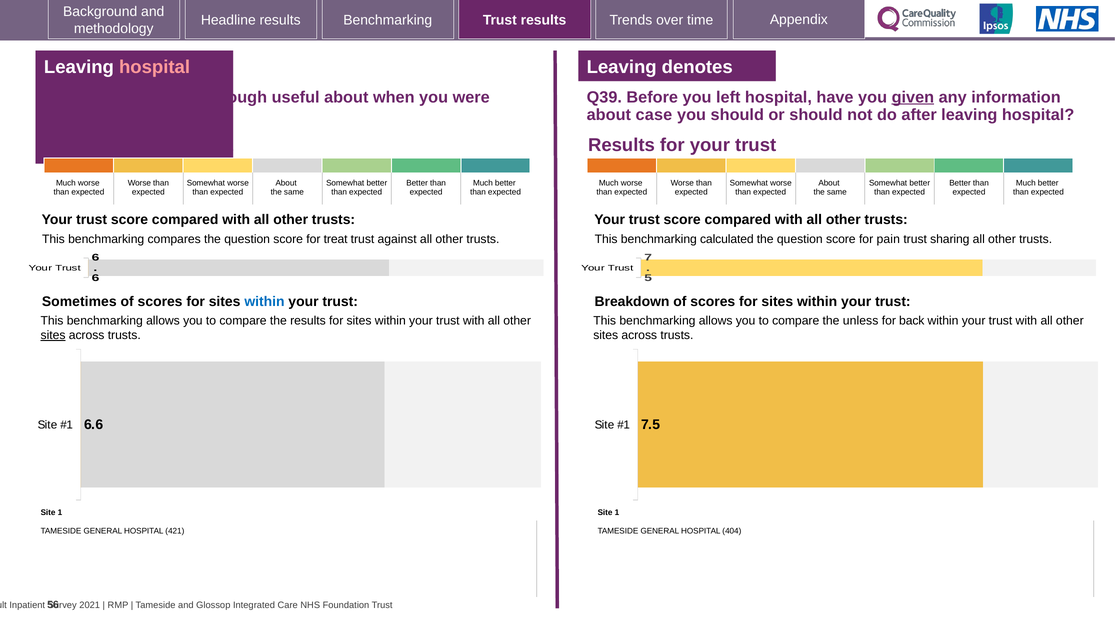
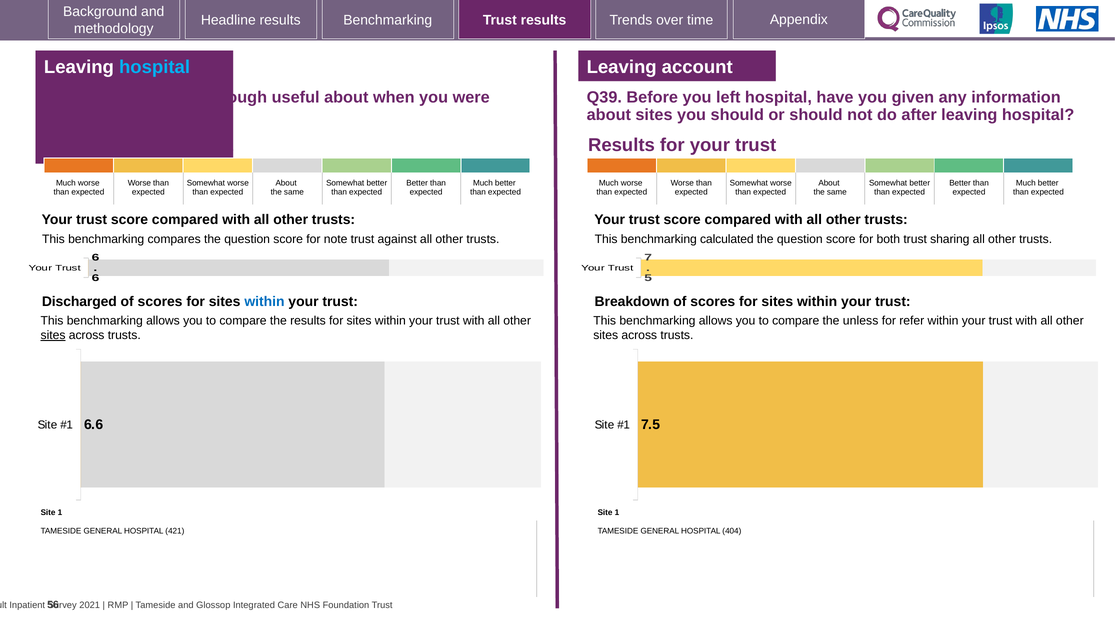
hospital colour: pink -> light blue (155, 67)
denotes: denotes -> account (697, 67)
given underline: present -> none (913, 97)
about case: case -> sites (654, 115)
treat: treat -> note (336, 239)
pain: pain -> both (888, 239)
Sometimes: Sometimes -> Discharged (79, 302)
back: back -> refer (912, 321)
